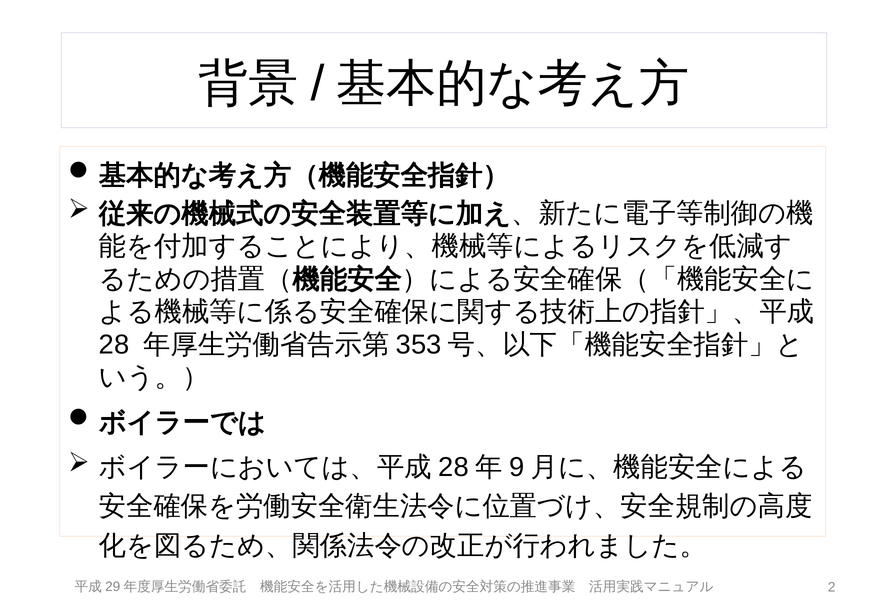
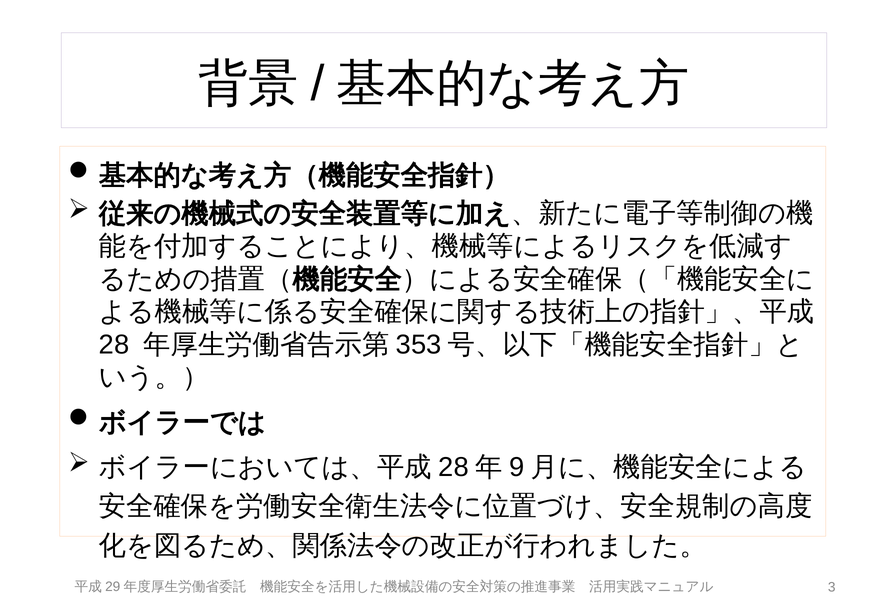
2: 2 -> 3 (832, 587)
